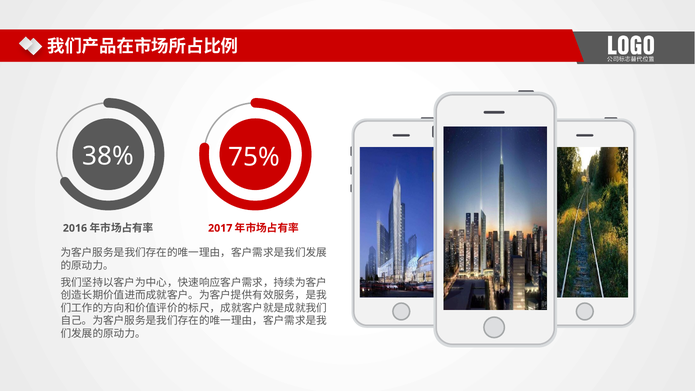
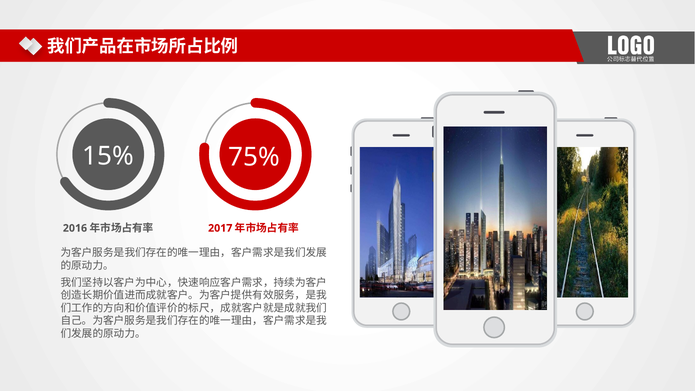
38%: 38% -> 15% (108, 156)
